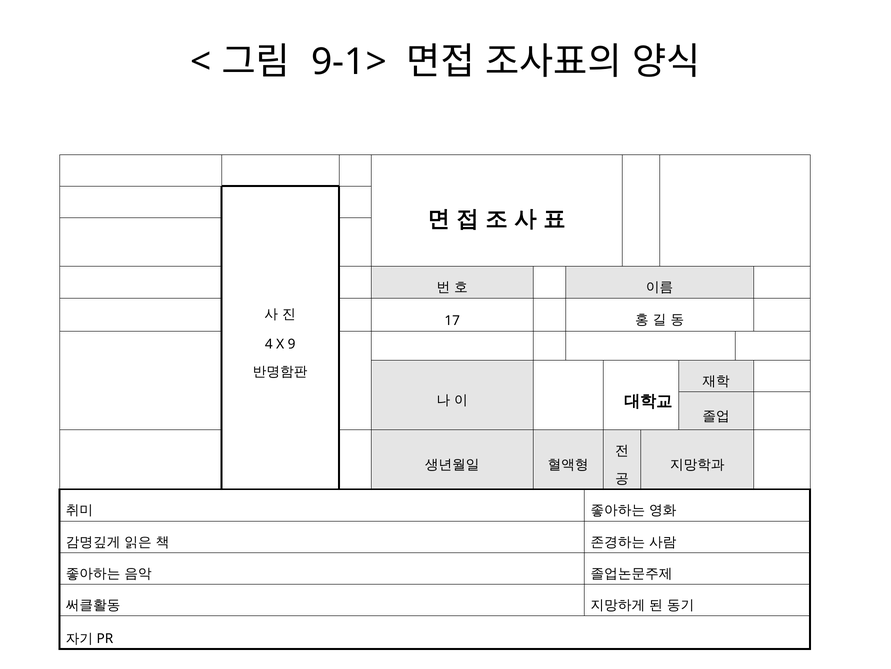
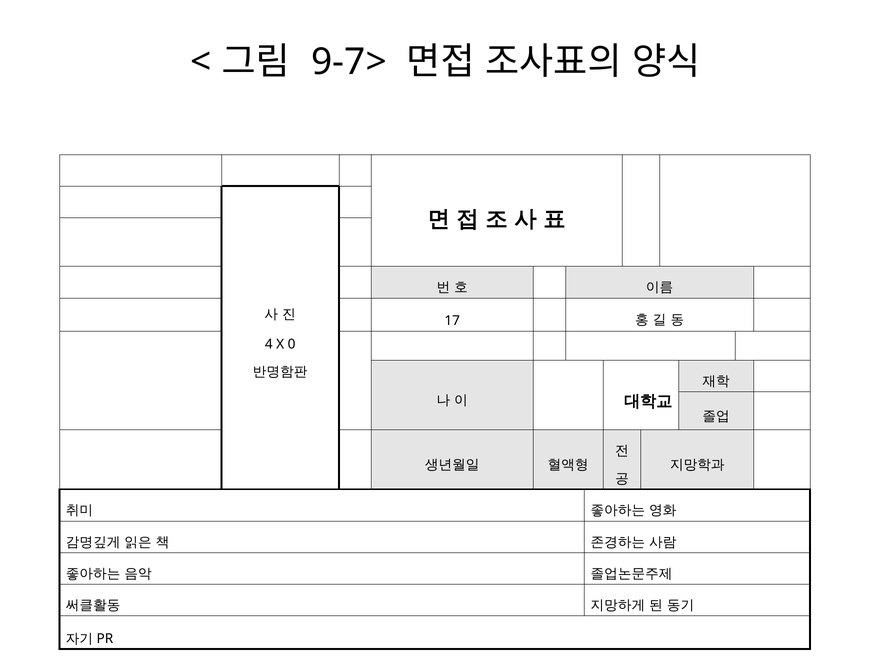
9-1>: 9-1> -> 9-7> (349, 62)
9: 9 -> 0 (292, 344)
